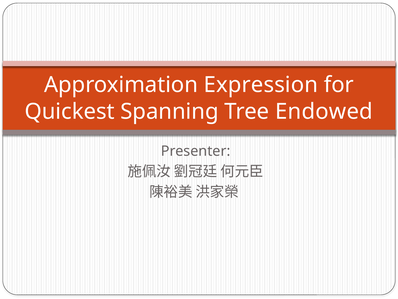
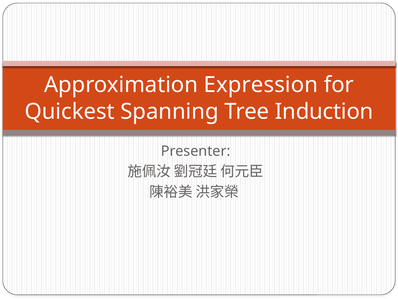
Endowed: Endowed -> Induction (324, 111)
